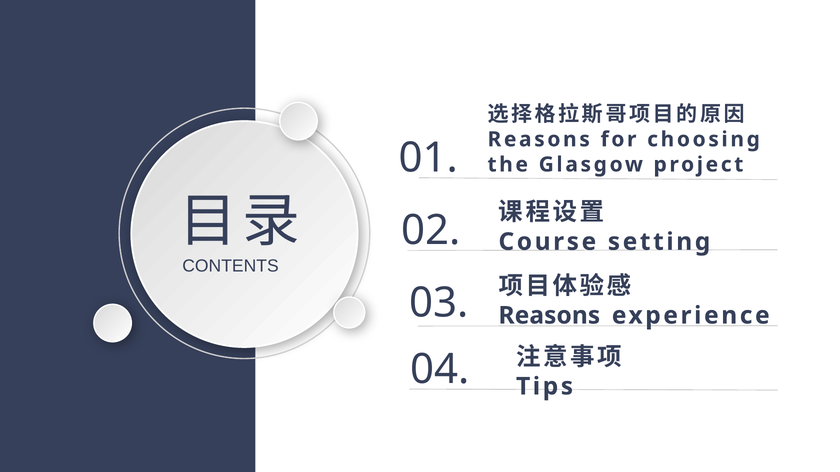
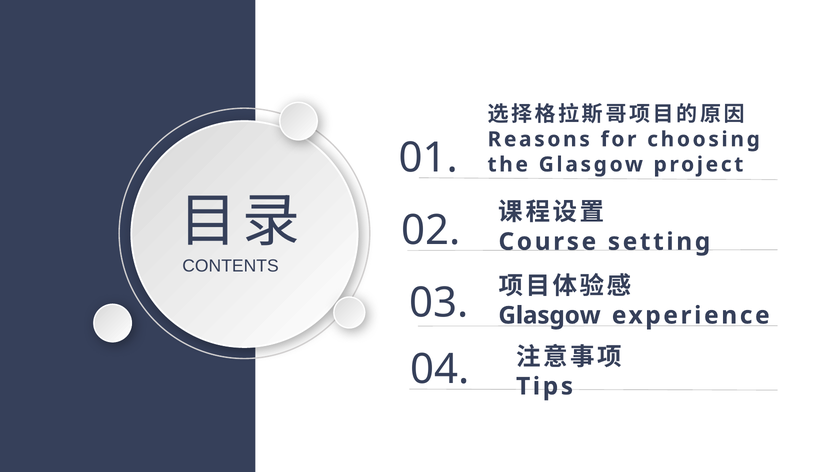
Reasons: Reasons -> Glasgow (549, 316)
